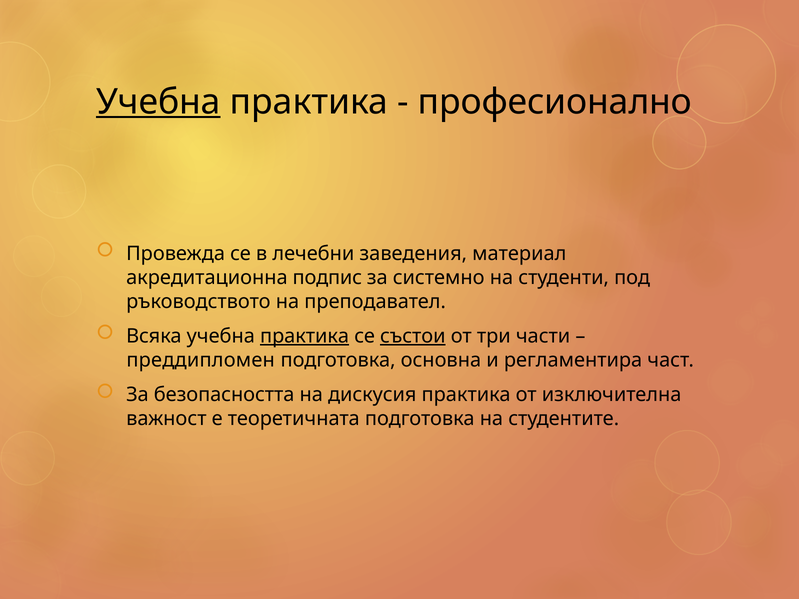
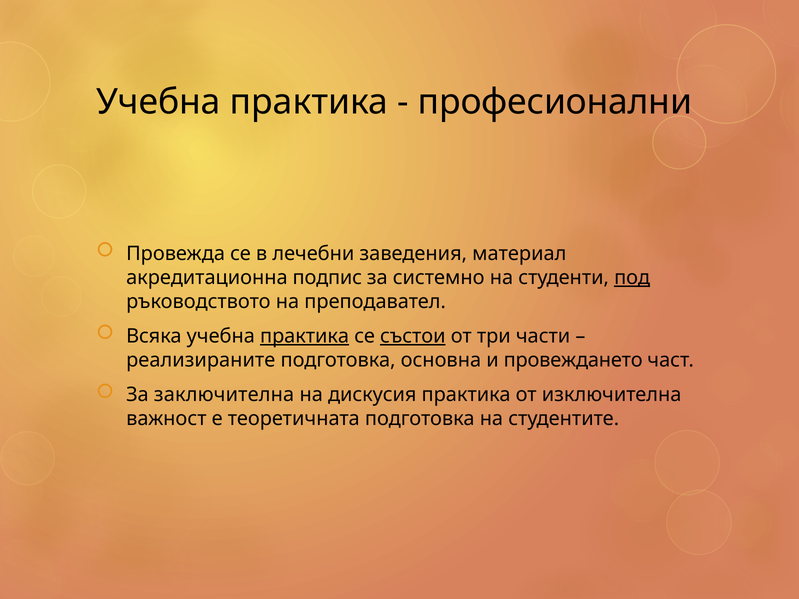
Учебна underline: present -> none (158, 102)
професионално: професионално -> професионални (555, 102)
под underline: none -> present (632, 278)
преддипломен: преддипломен -> реализираните (201, 360)
регламентира: регламентира -> провеждането (573, 360)
безопасността: безопасността -> заключителна (224, 395)
